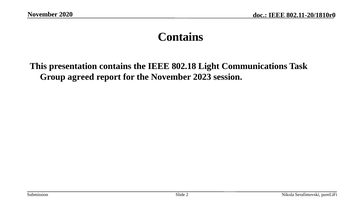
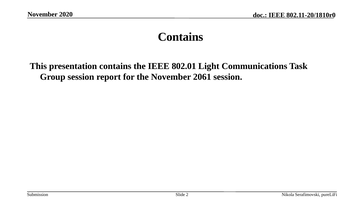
802.18: 802.18 -> 802.01 (184, 66)
Group agreed: agreed -> session (81, 77)
2023: 2023 -> 2061 (202, 77)
